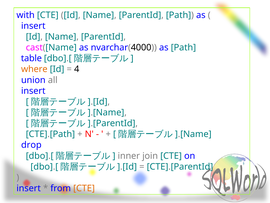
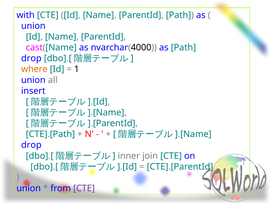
insert: insert -> union (33, 26)
table: table -> drop (31, 58)
4: 4 -> 1 (77, 69)
insert: insert -> union (29, 188)
CTE colour: orange -> purple (84, 188)
